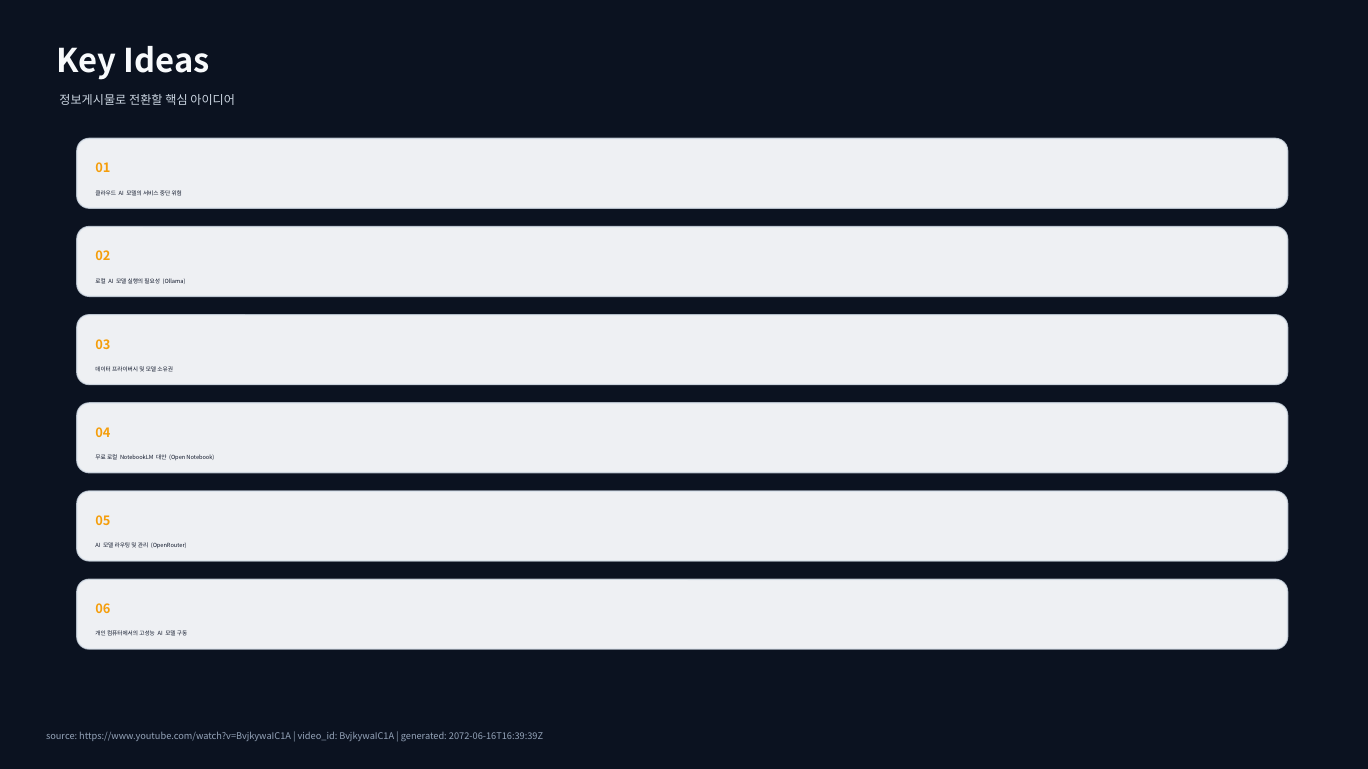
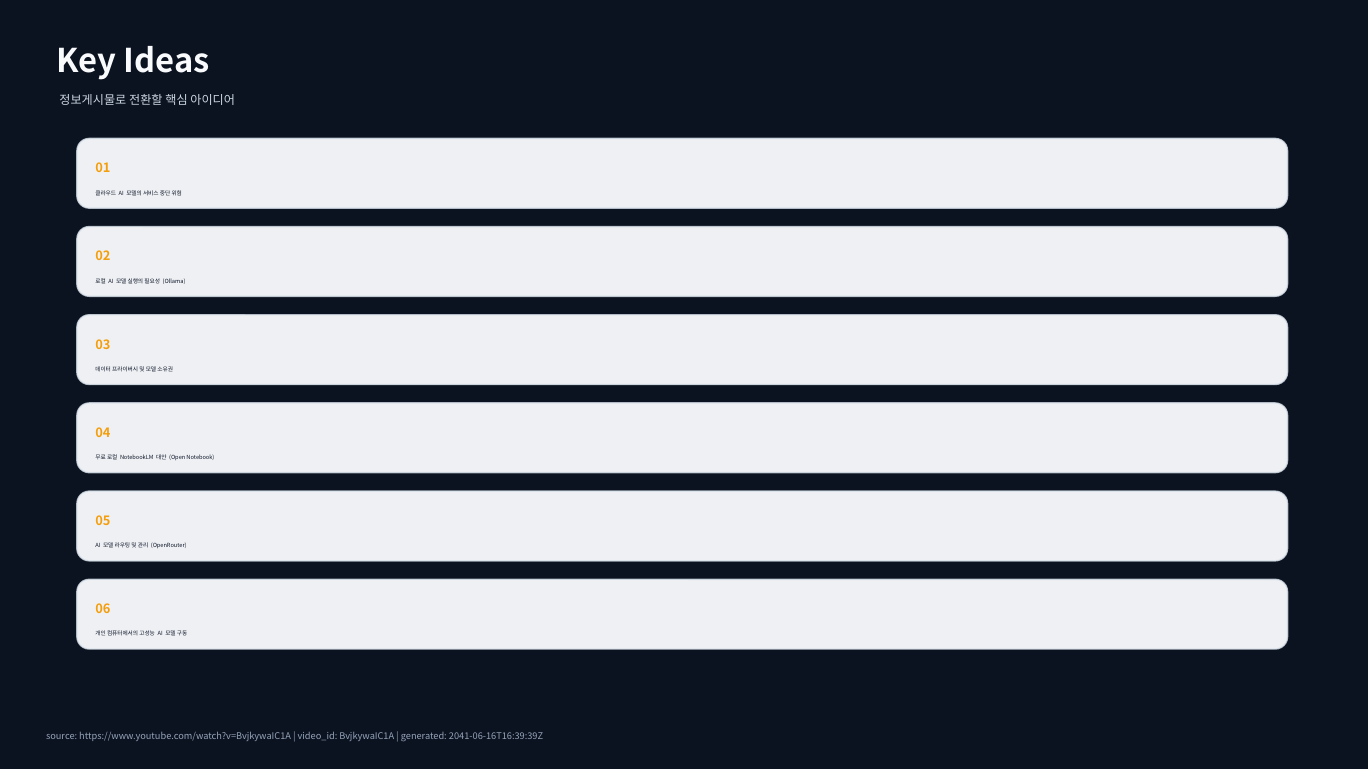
2072-06-16T16:39:39Z: 2072-06-16T16:39:39Z -> 2041-06-16T16:39:39Z (496, 737)
